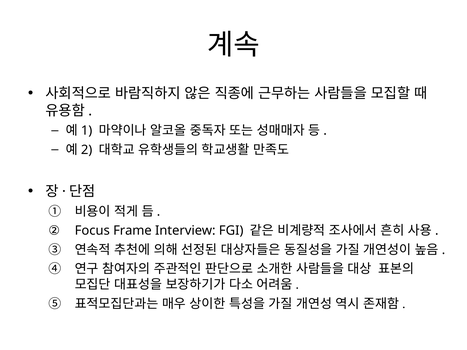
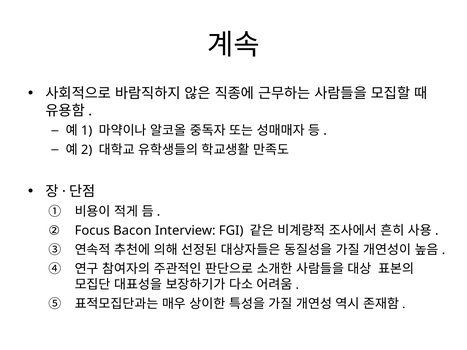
Frame: Frame -> Bacon (132, 231)
